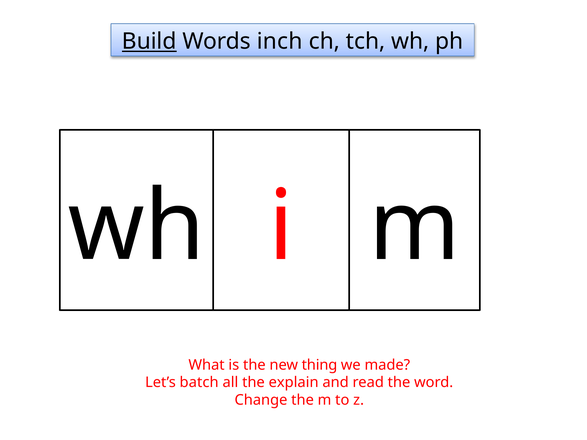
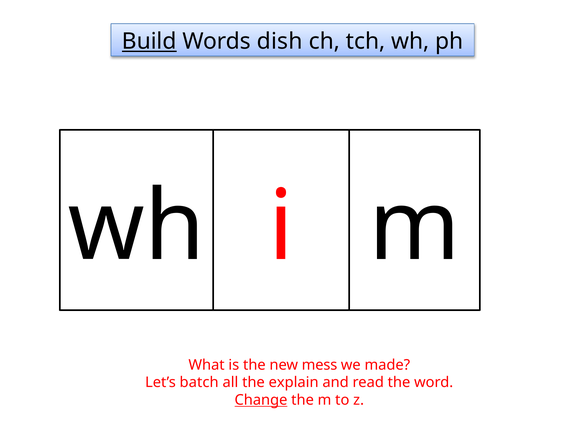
inch: inch -> dish (280, 41)
thing: thing -> mess (320, 365)
Change underline: none -> present (261, 400)
